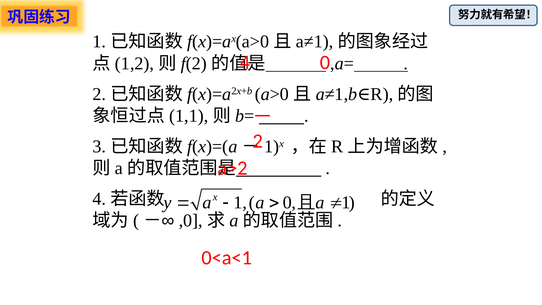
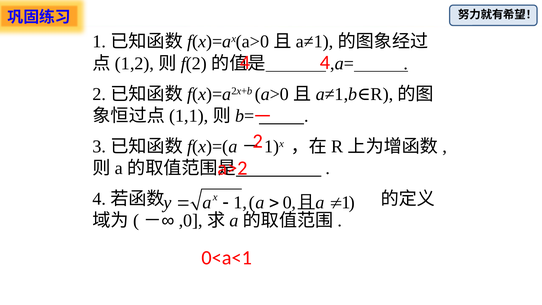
0: 0 -> 4 (325, 62)
